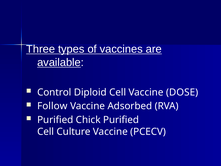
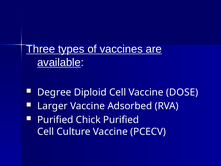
Control: Control -> Degree (54, 92)
Follow: Follow -> Larger (52, 106)
